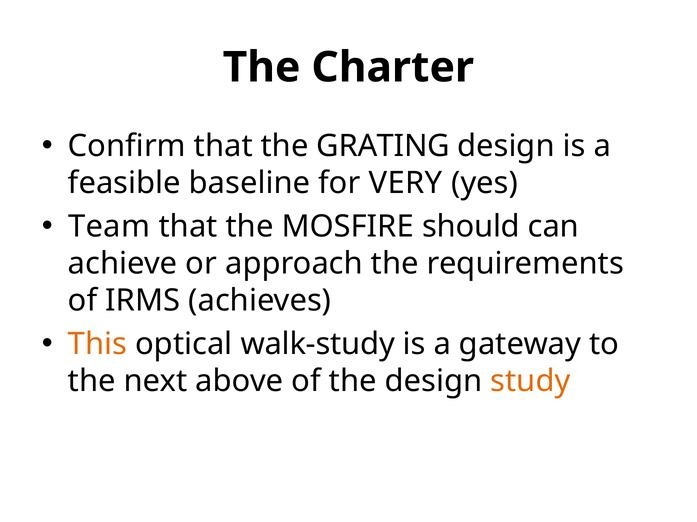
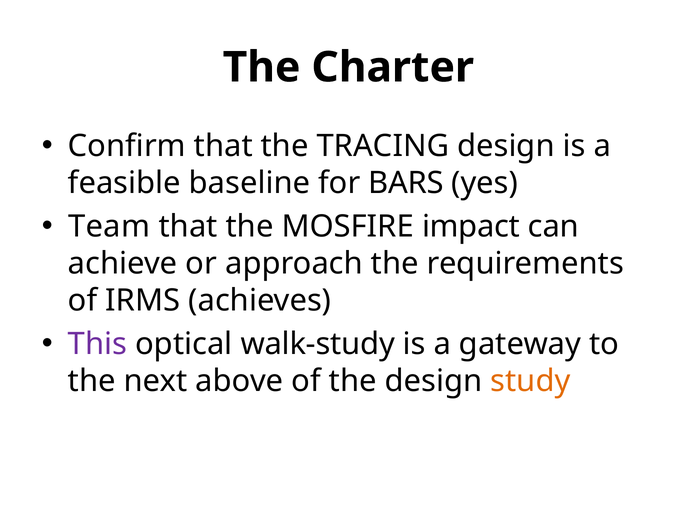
GRATING: GRATING -> TRACING (383, 146)
VERY: VERY -> BARS (406, 183)
should: should -> impact (471, 227)
This colour: orange -> purple (98, 345)
